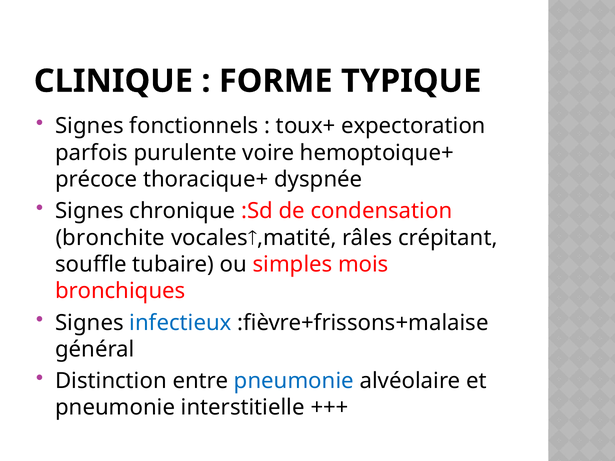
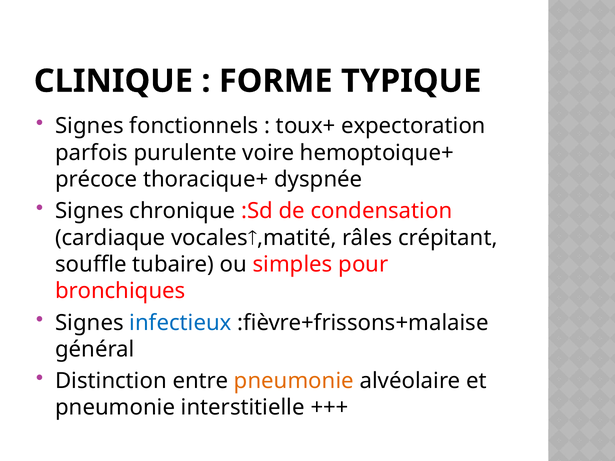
bronchite: bronchite -> cardiaque (110, 238)
mois: mois -> pour (363, 264)
pneumonie colour: blue -> orange (294, 381)
